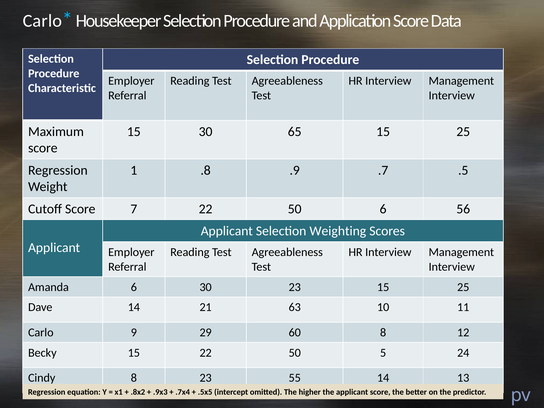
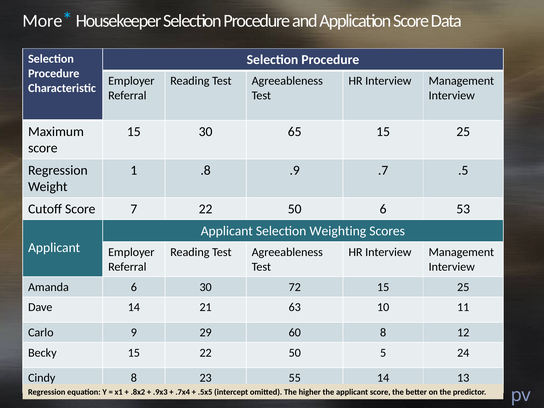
Carlo: Carlo -> More (43, 21)
56: 56 -> 53 (463, 209)
30 23: 23 -> 72 (295, 287)
